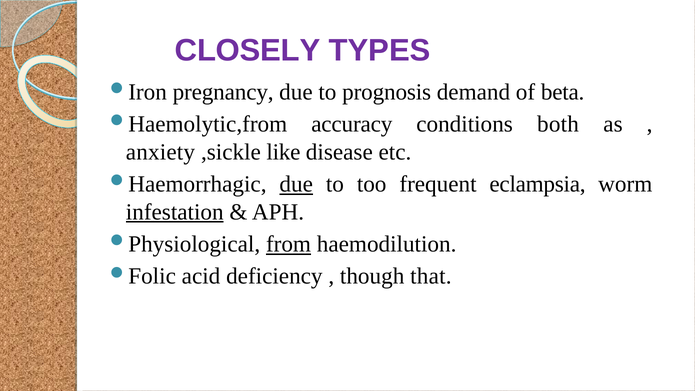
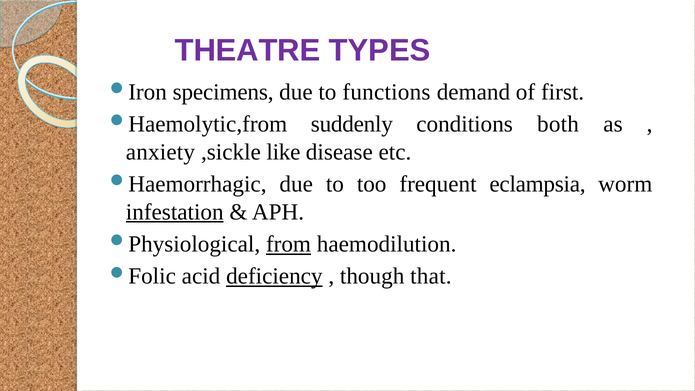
CLOSELY: CLOSELY -> THEATRE (248, 50)
pregnancy: pregnancy -> specimens (223, 92)
prognosis: prognosis -> functions (386, 92)
beta: beta -> first (563, 92)
accuracy: accuracy -> suddenly (352, 124)
due underline: present -> none (296, 184)
deficiency underline: none -> present (274, 276)
